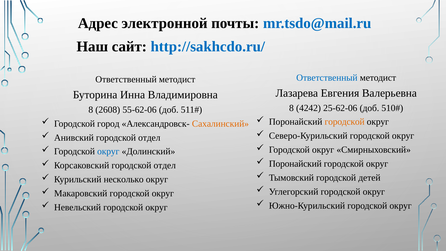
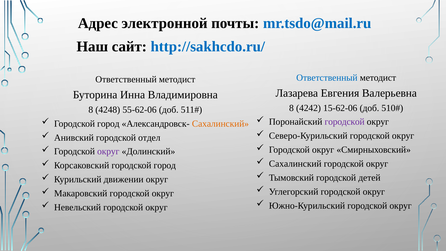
25-62-06: 25-62-06 -> 15-62-06 (340, 108)
2608: 2608 -> 4248 (108, 110)
городской colour: orange -> purple (345, 122)
округ colour: blue -> purple (108, 152)
Поронайский: Поронайский -> Сахалинский (295, 164)
Корсаковский городской отдел: отдел -> город (165, 165)
несколько: несколько -> движении (124, 179)
